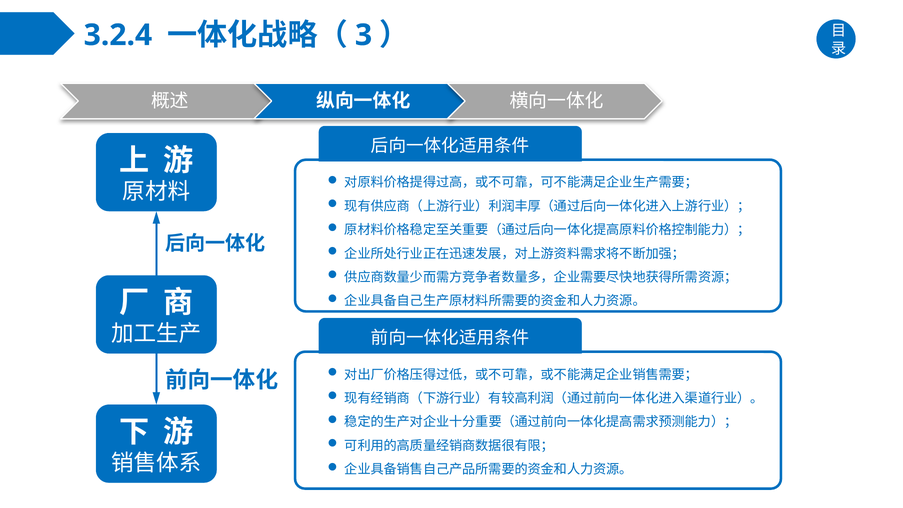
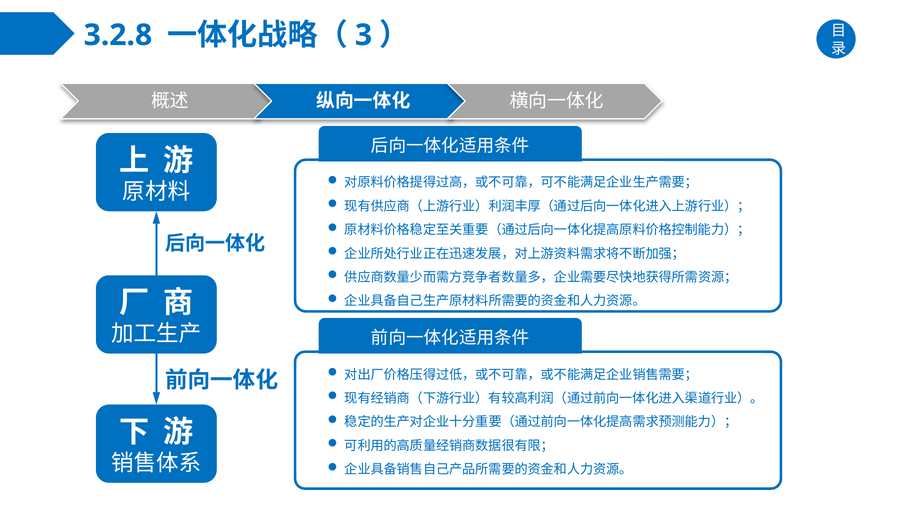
3.2.4: 3.2.4 -> 3.2.8 (118, 35)
